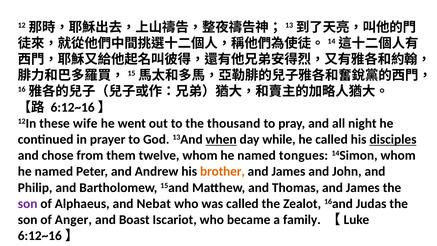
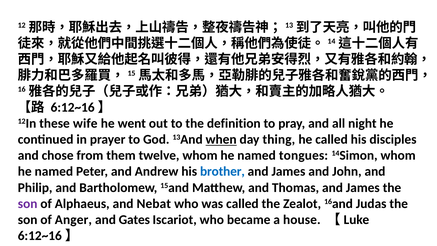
thousand: thousand -> definition (234, 123)
while: while -> thing (279, 139)
disciples underline: present -> none (393, 139)
brother colour: orange -> blue (222, 171)
Boast: Boast -> Gates (134, 220)
family: family -> house (302, 220)
